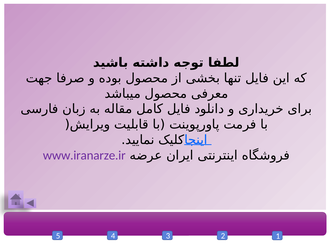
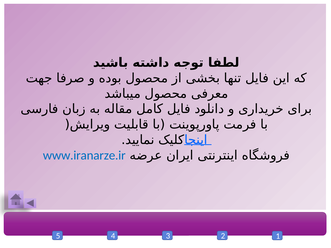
www.iranarze.ir colour: purple -> blue (84, 155)
